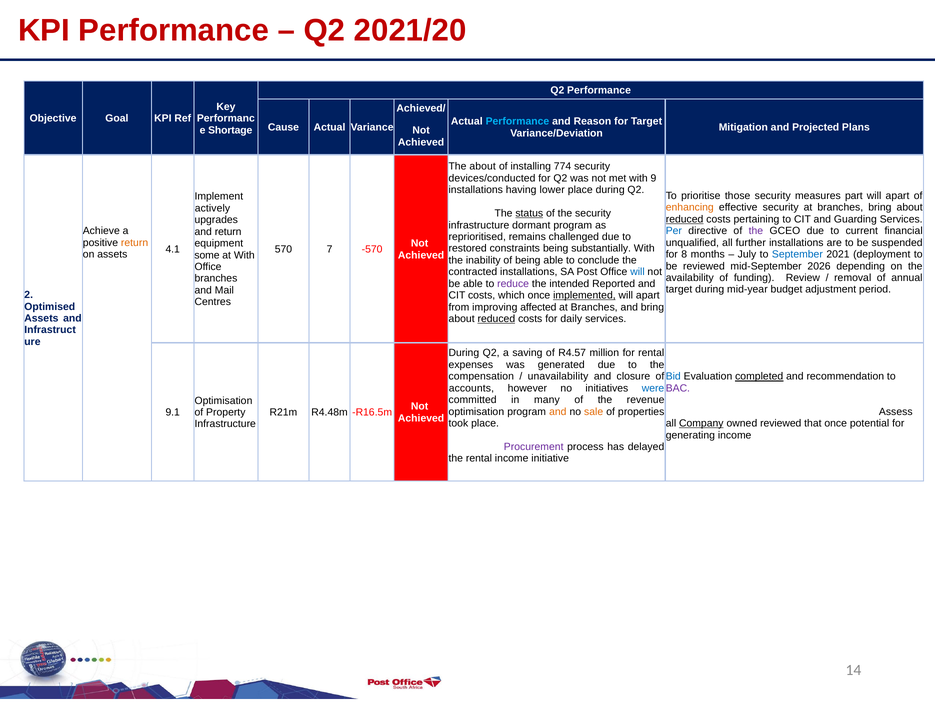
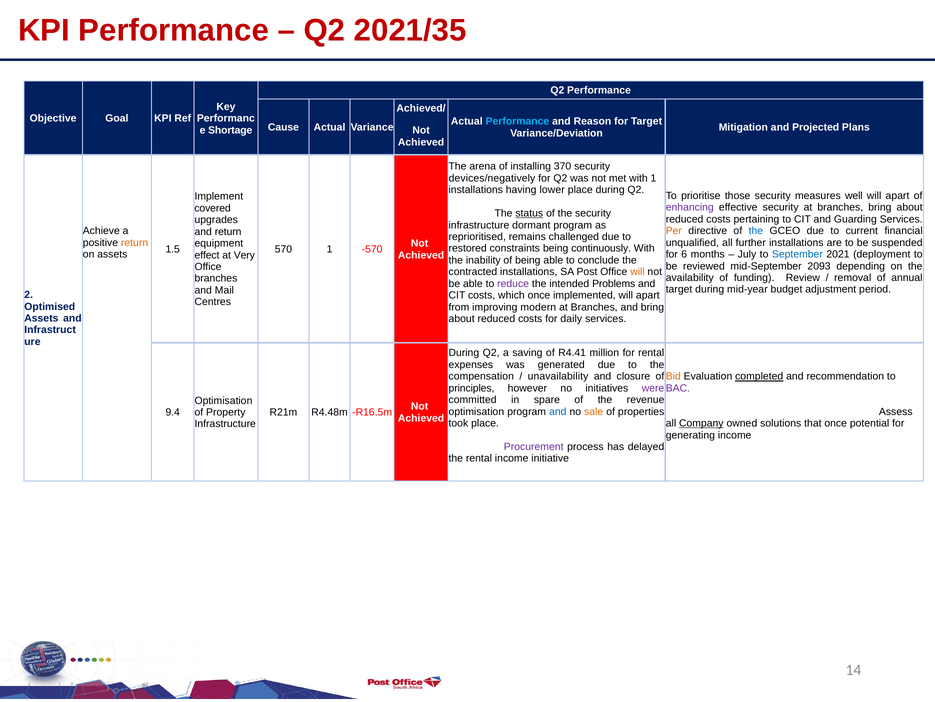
2021/20: 2021/20 -> 2021/35 (410, 30)
The about: about -> arena (483, 166)
774: 774 -> 370 (563, 166)
devices/conducted: devices/conducted -> devices/negatively (492, 178)
with 9: 9 -> 1 (653, 178)
part: part -> well (854, 196)
enhancing colour: orange -> purple (690, 207)
actively: actively -> covered (213, 208)
reduced underline: present -> none (685, 219)
Per colour: blue -> orange (674, 231)
the colour: purple -> blue (756, 231)
substantially: substantially -> continuously (601, 248)
570 7: 7 -> 1 (330, 249)
4.1: 4.1 -> 1.5 (173, 249)
8: 8 -> 6 (684, 254)
some: some -> effect (207, 255)
at With: With -> Very (244, 255)
2026: 2026 -> 2093 (819, 266)
will colour: blue -> orange (637, 272)
Reported: Reported -> Problems (614, 283)
implemented underline: present -> none (584, 295)
affected: affected -> modern (538, 307)
reduced underline: present -> none (496, 319)
R4.57: R4.57 -> R4.41 (572, 353)
Bid colour: blue -> orange (673, 376)
accounts: accounts -> principles (471, 388)
were colour: blue -> purple (653, 388)
many: many -> spare (547, 400)
and colour: orange -> blue (558, 411)
9.1: 9.1 -> 9.4 (173, 412)
owned reviewed: reviewed -> solutions (781, 423)
